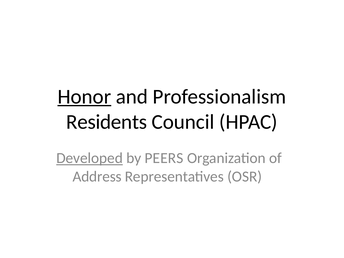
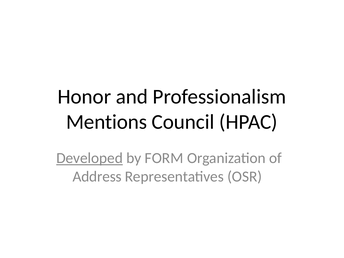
Honor underline: present -> none (84, 97)
Residents: Residents -> Mentions (107, 122)
PEERS: PEERS -> FORM (164, 158)
